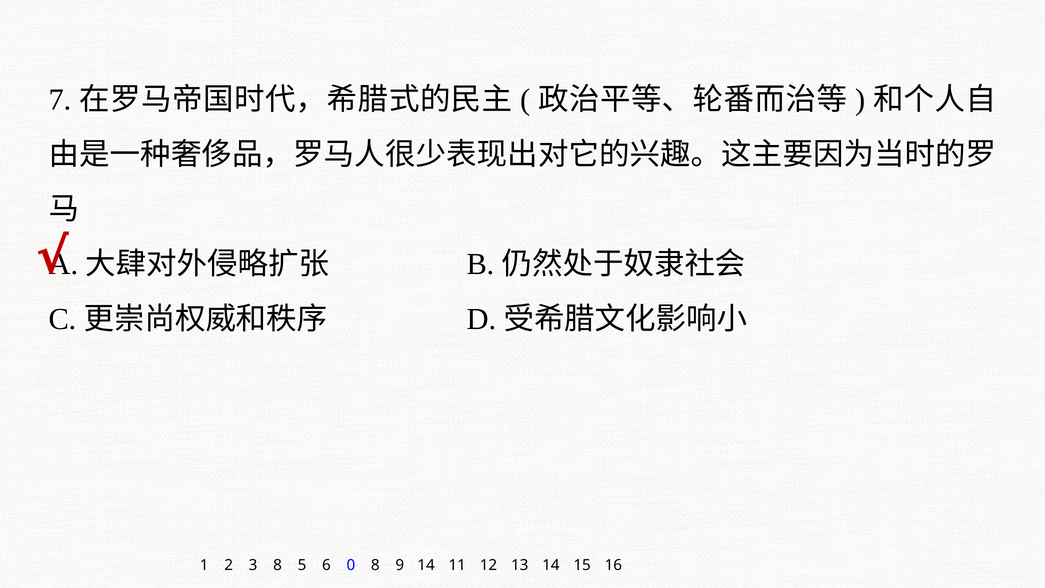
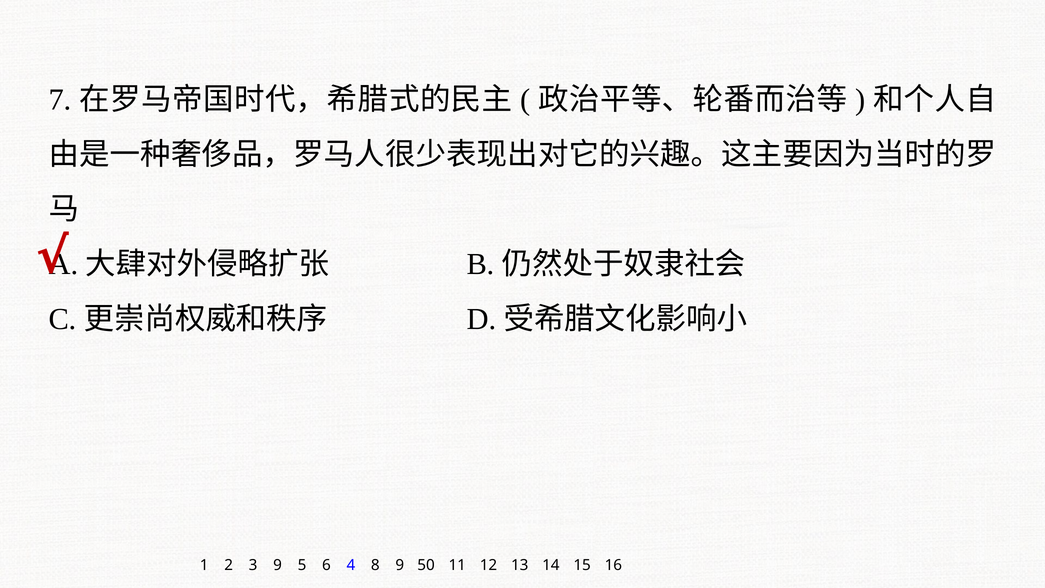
3 8: 8 -> 9 (278, 565)
0: 0 -> 4 (351, 565)
9 14: 14 -> 50 (426, 565)
